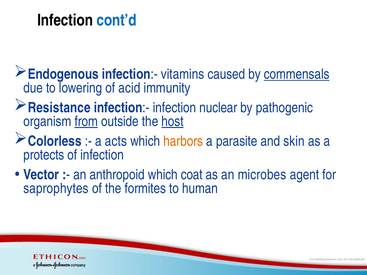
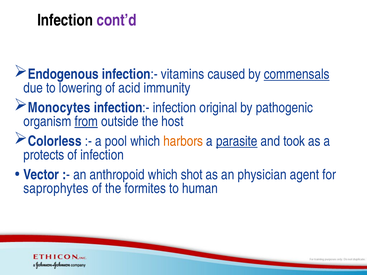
cont’d colour: blue -> purple (117, 20)
Resistance: Resistance -> Monocytes (59, 108)
nuclear: nuclear -> original (218, 108)
host underline: present -> none (173, 122)
acts: acts -> pool (116, 141)
parasite underline: none -> present (237, 141)
skin: skin -> took (294, 141)
coat: coat -> shot (192, 175)
microbes: microbes -> physician (262, 175)
